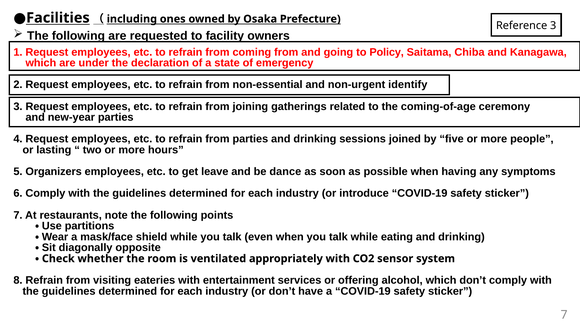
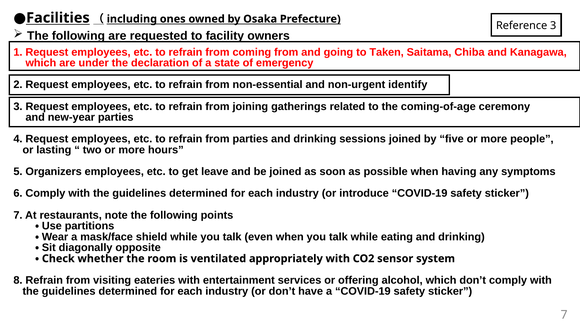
Policy: Policy -> Taken (387, 52)
be dance: dance -> joined (285, 172)
